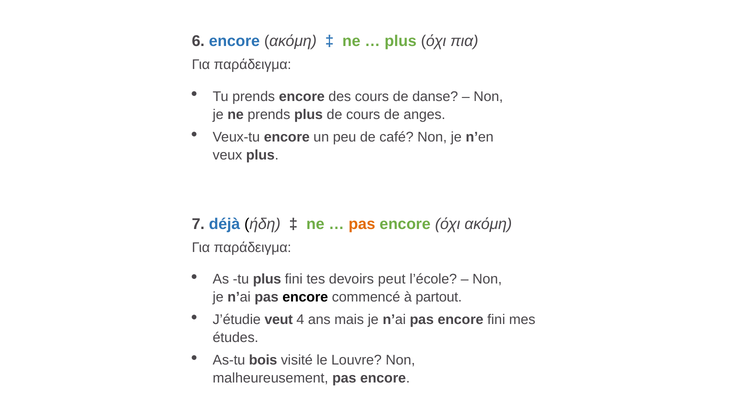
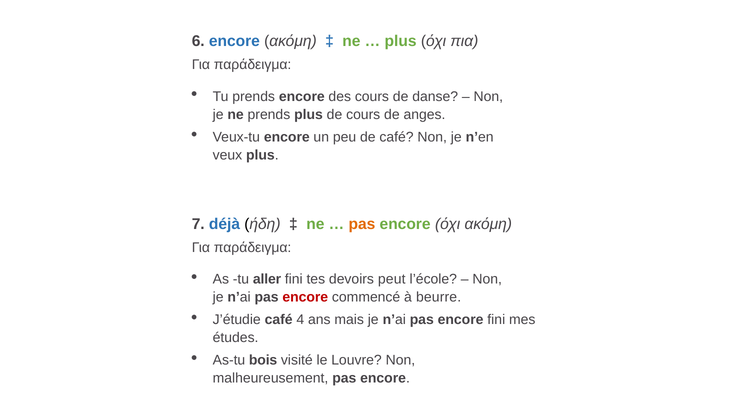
tu plus: plus -> aller (267, 279)
encore colour: black -> red (305, 297)
partout: partout -> beurre (439, 297)
J’étudie veut: veut -> café (279, 320)
